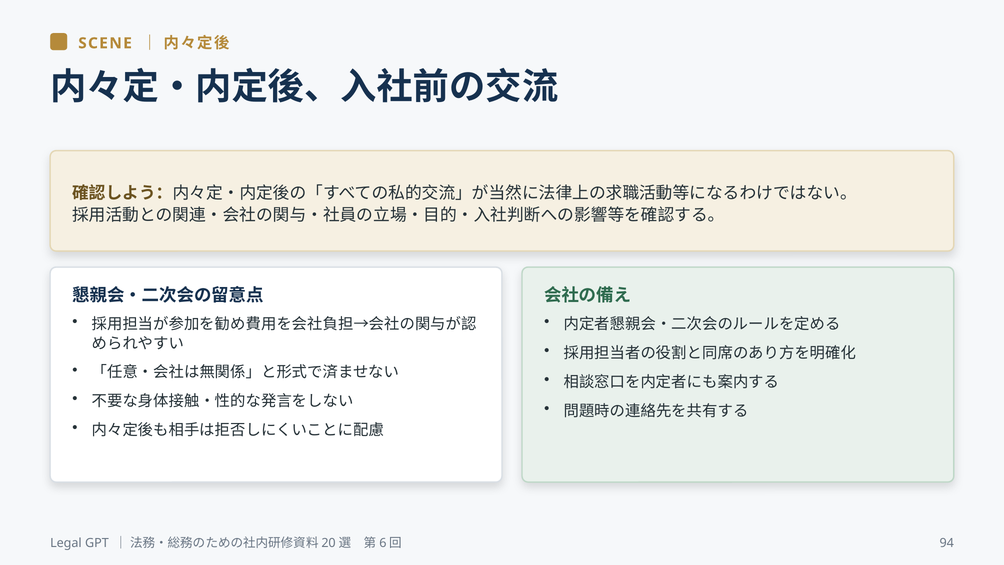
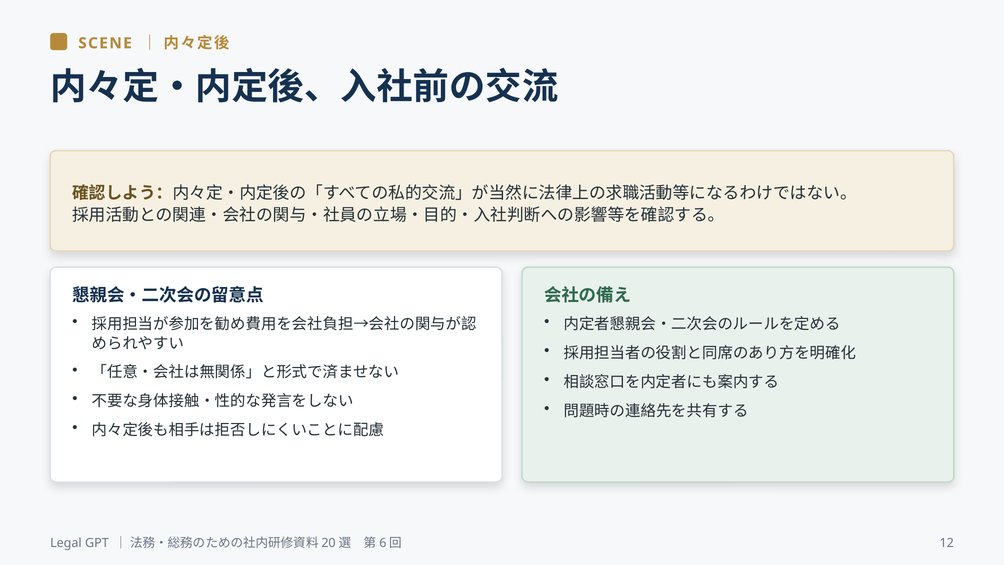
94: 94 -> 12 (947, 543)
